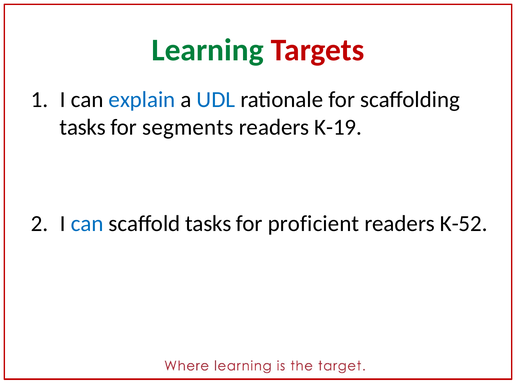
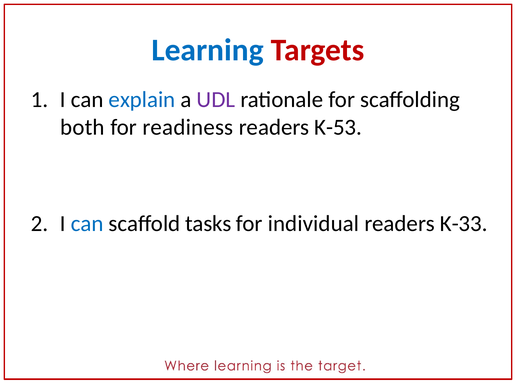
Learning colour: green -> blue (208, 50)
UDL colour: blue -> purple (216, 100)
tasks: tasks -> both (82, 127)
segments: segments -> readiness (188, 127)
K-19: K-19 -> K-53 (338, 127)
proficient: proficient -> individual (313, 224)
K-52: K-52 -> K-33 (464, 224)
